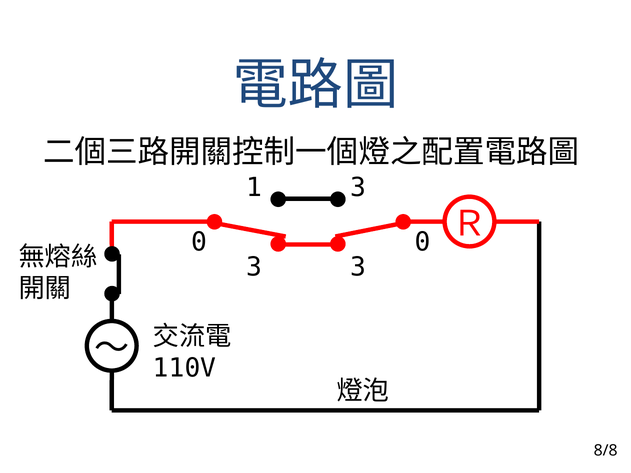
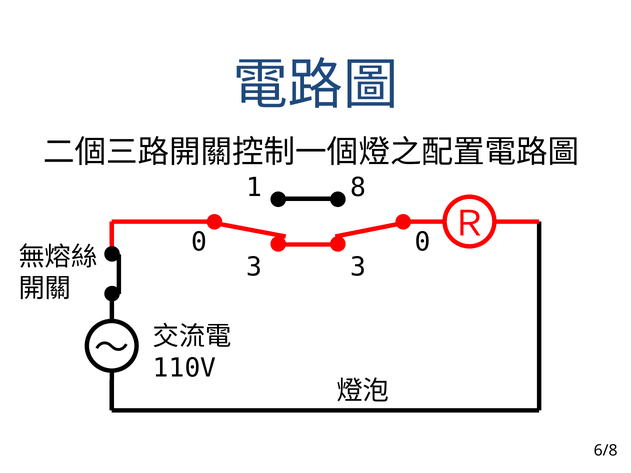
1 3: 3 -> 8 (358, 188)
8/8: 8/8 -> 6/8 (606, 451)
